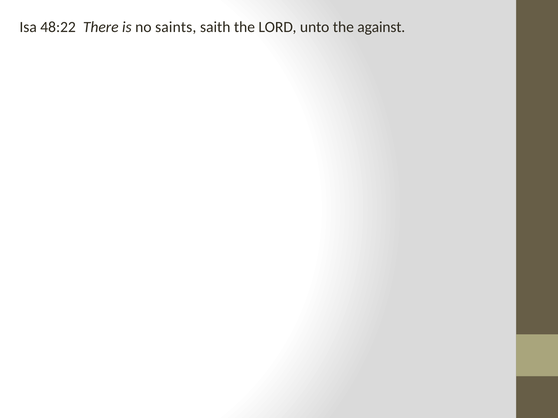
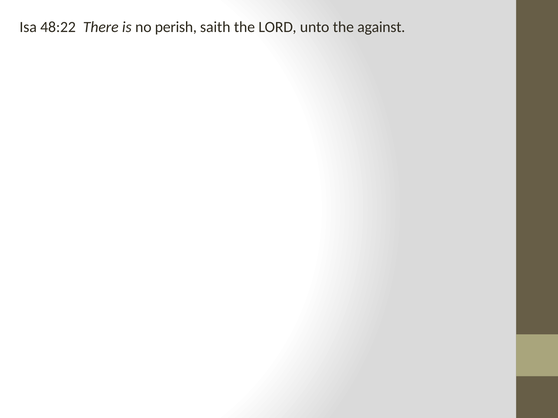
saints: saints -> perish (176, 27)
